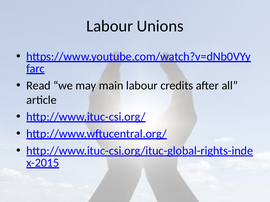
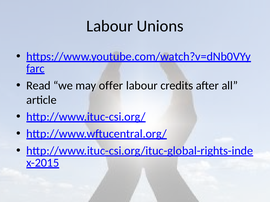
main: main -> offer (111, 86)
